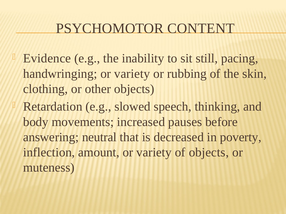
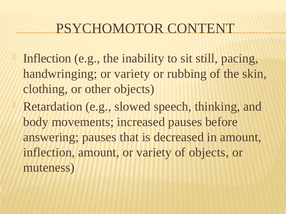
Evidence: Evidence -> Inflection (47, 59)
answering neutral: neutral -> pauses (99, 137)
in poverty: poverty -> amount (241, 137)
